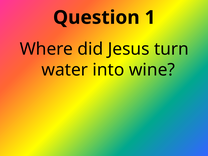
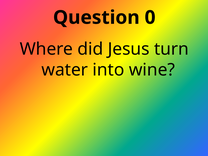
1: 1 -> 0 (150, 18)
